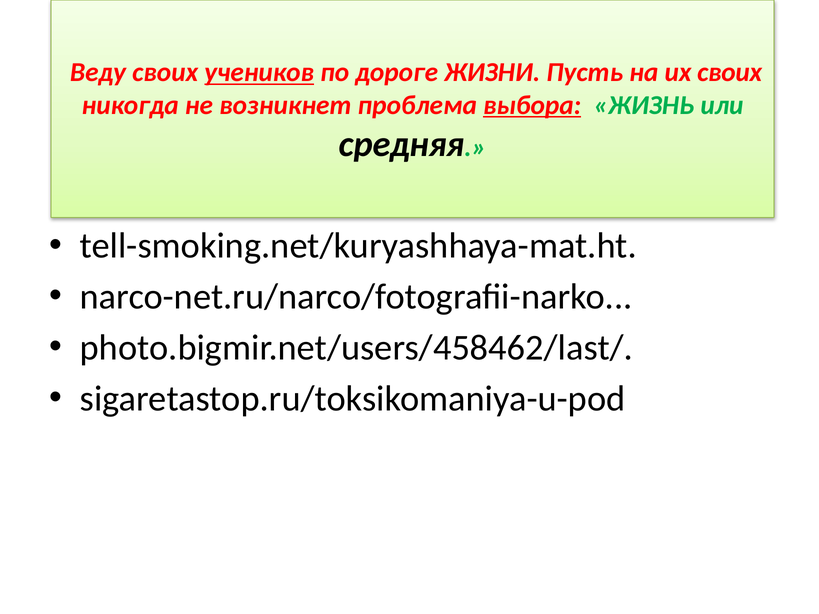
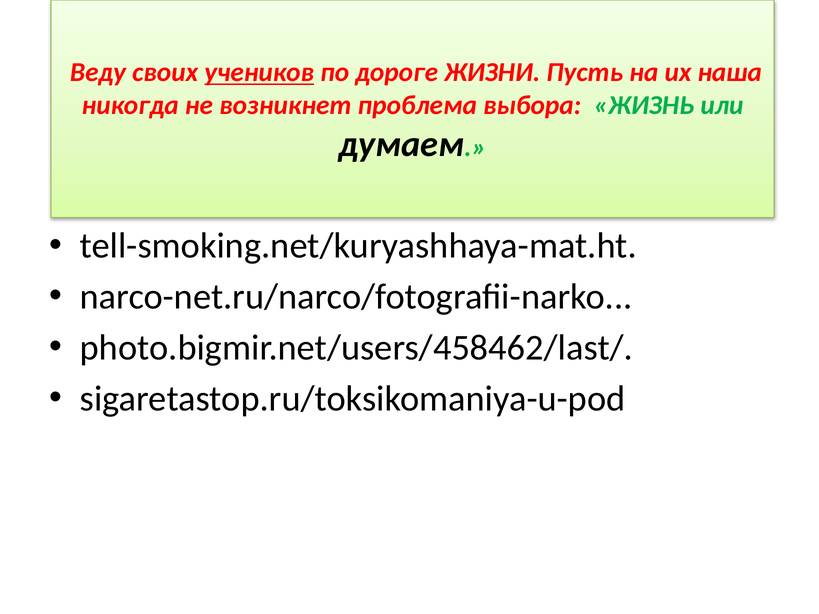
их своих: своих -> наша (730, 72)
выбора underline: present -> none (532, 105)
средняя: средняя -> думаем (402, 144)
